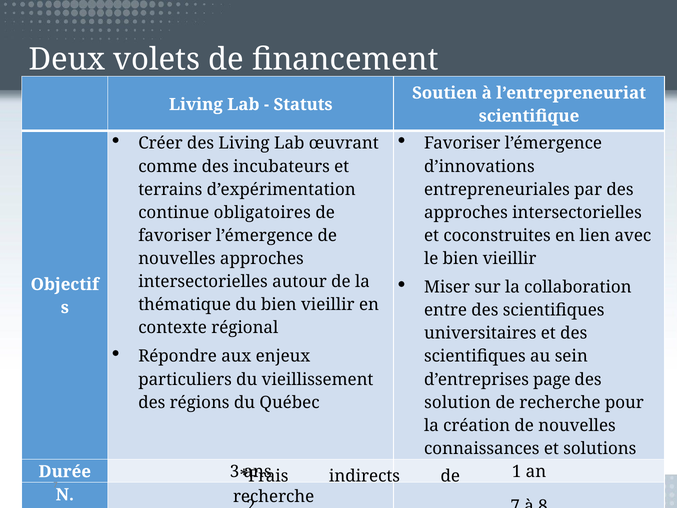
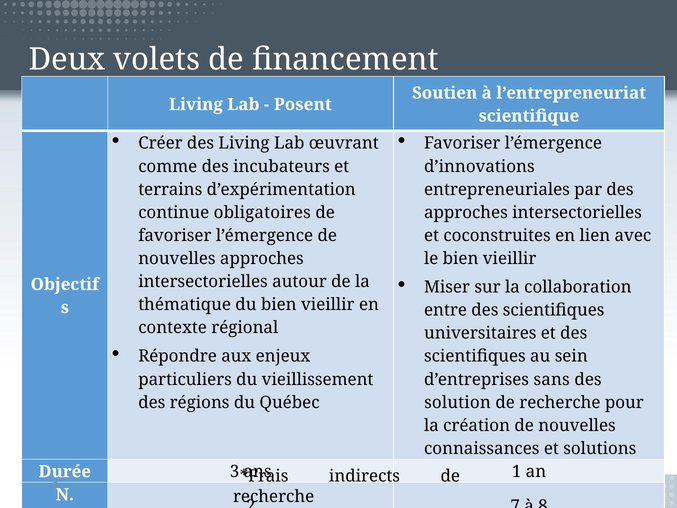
Statuts: Statuts -> Posent (303, 104)
page: page -> sans (552, 379)
